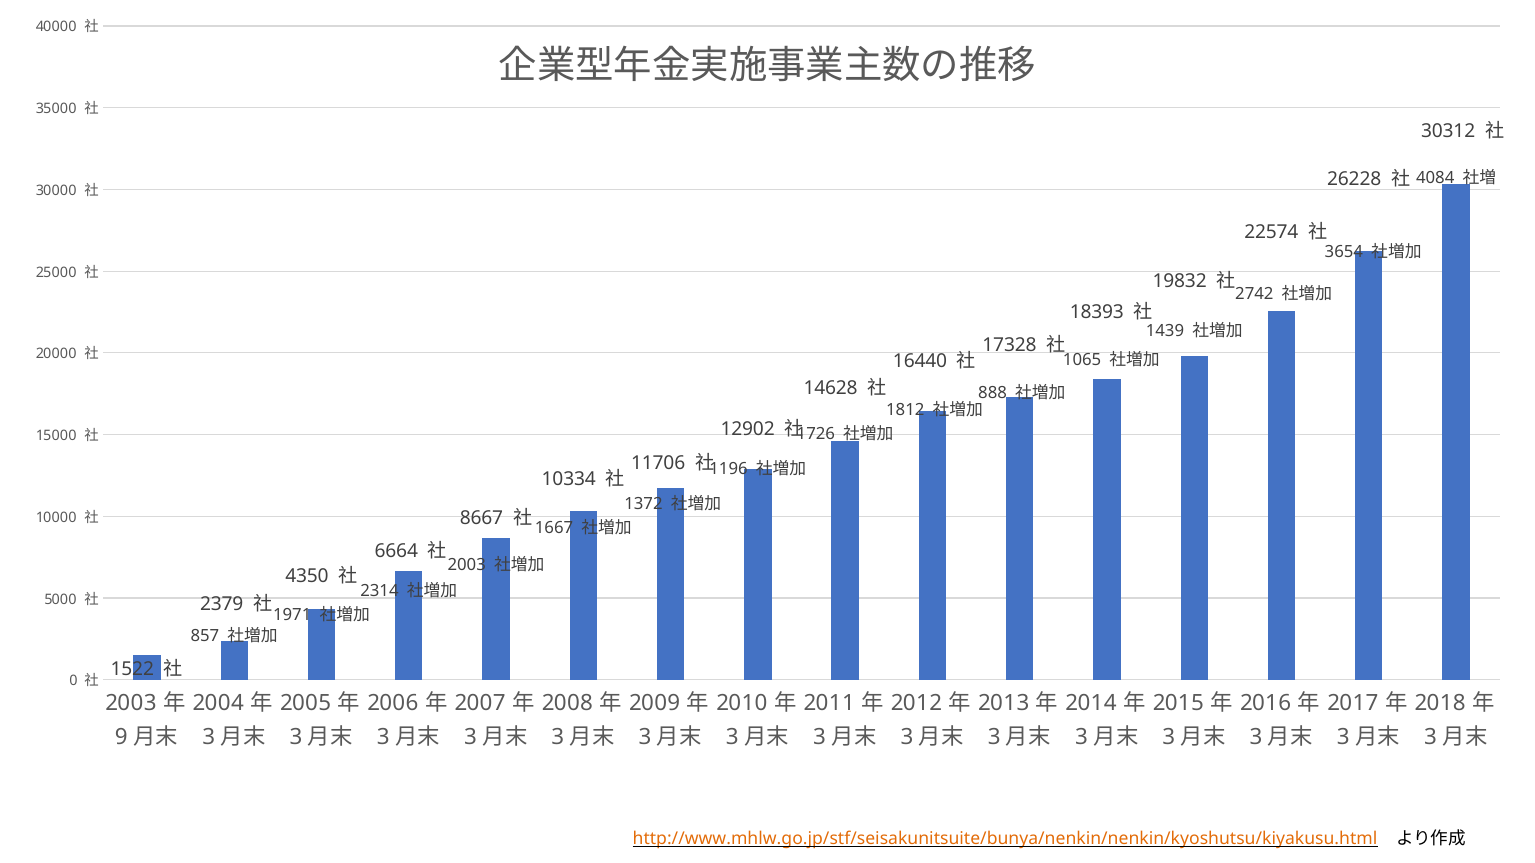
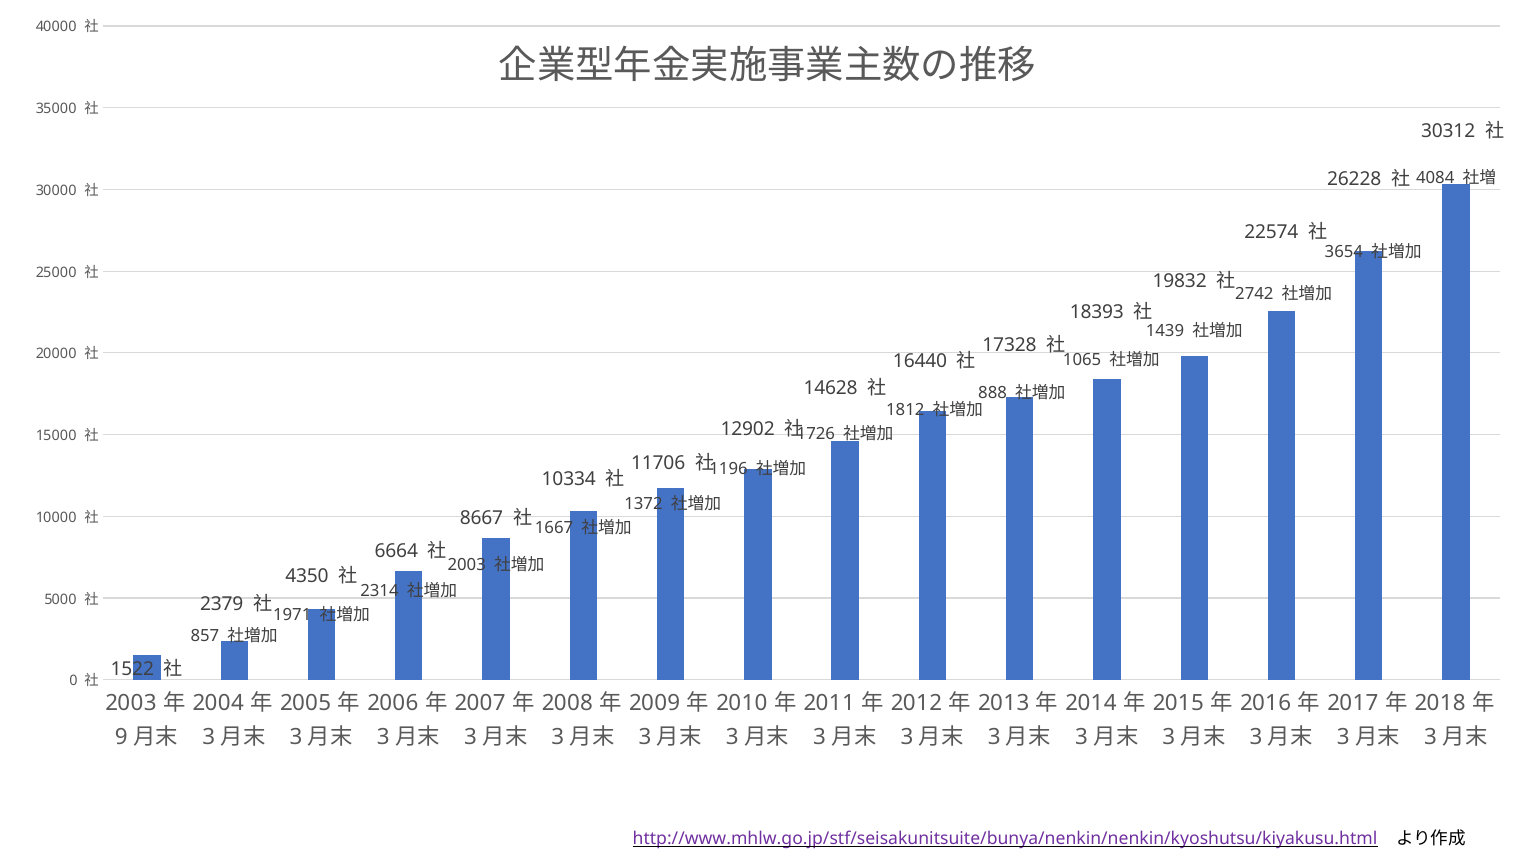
http://www.mhlw.go.jp/stf/seisakunitsuite/bunya/nenkin/nenkin/kyoshutsu/kiyakusu.html colour: orange -> purple (1005, 839)
